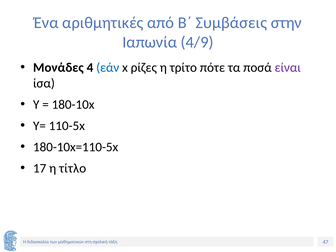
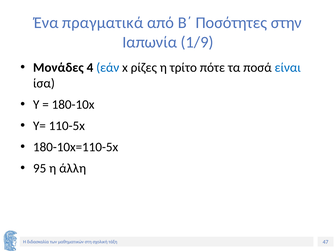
αριθμητικές: αριθμητικές -> πραγματικά (103, 23)
Συμβάσεις: Συμβάσεις -> Ποσότητες (231, 23)
4/9: 4/9 -> 1/9 (197, 42)
είναι colour: purple -> blue (288, 68)
17: 17 -> 95 (40, 168)
τίτλο: τίτλο -> άλλη (73, 168)
